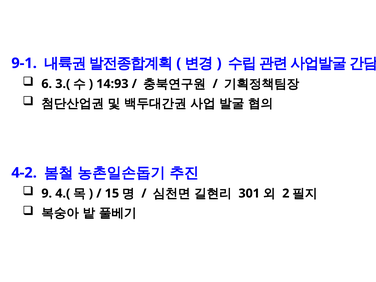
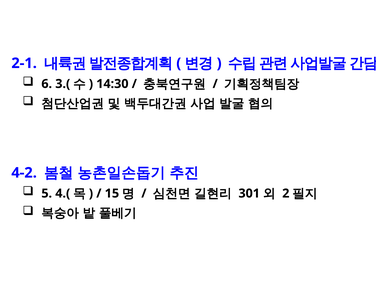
9-1: 9-1 -> 2-1 (24, 63)
14:93: 14:93 -> 14:30 (112, 84)
9: 9 -> 5 (47, 193)
